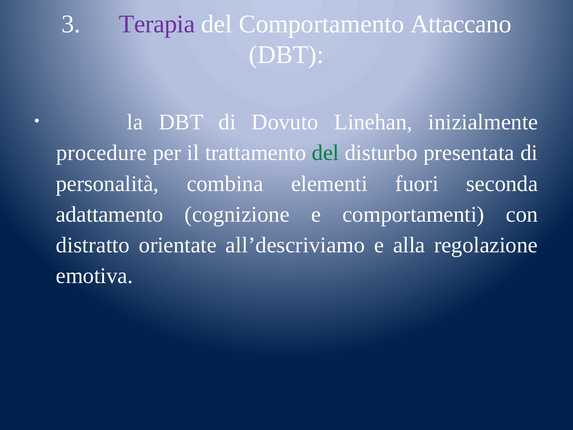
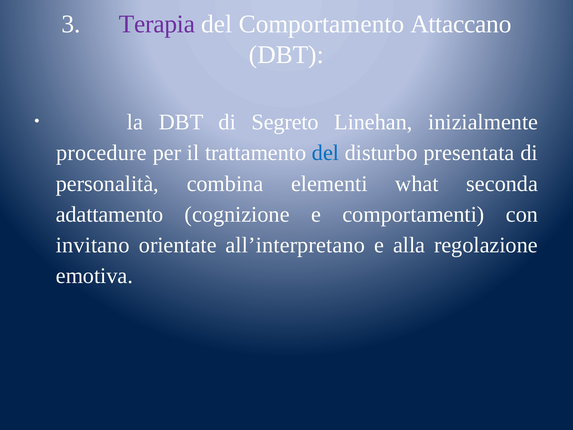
Dovuto: Dovuto -> Segreto (285, 122)
del colour: green -> blue (325, 153)
fuori: fuori -> what (417, 184)
distratto: distratto -> invitano (93, 245)
all’descriviamo: all’descriviamo -> all’interpretano (295, 245)
